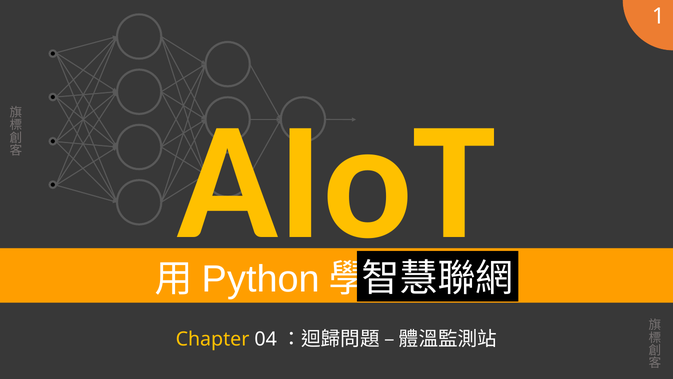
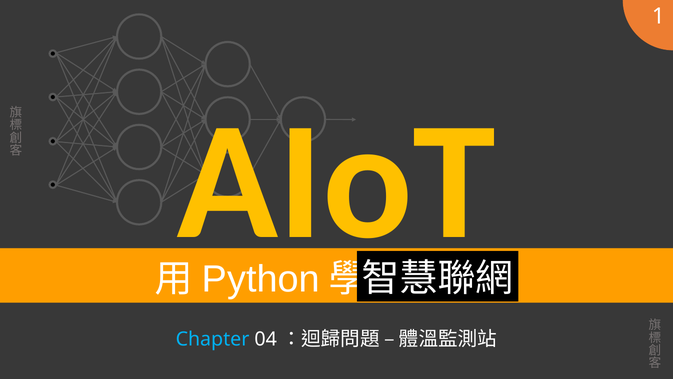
Chapter colour: yellow -> light blue (213, 339)
